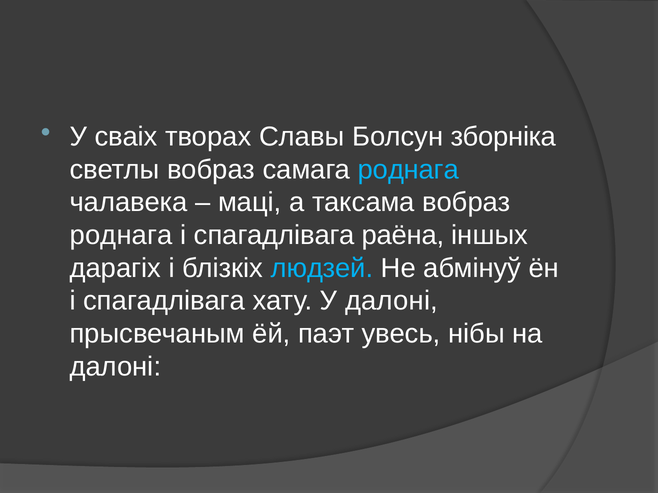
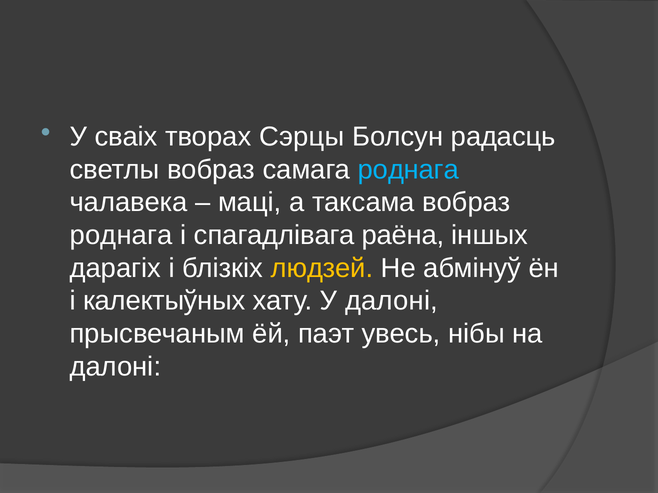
Славы: Славы -> Сэрцы (302, 137)
зборніка: зборніка -> радасць (503, 137)
людзей colour: light blue -> yellow (322, 268)
спагадлівага: спагадлівага -> калектыўных (164, 301)
